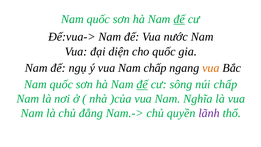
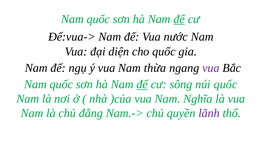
Nam chấp: chấp -> thừa (155, 68)
vua colour: orange -> purple (211, 68)
núi chấp: chấp -> quốc (226, 84)
